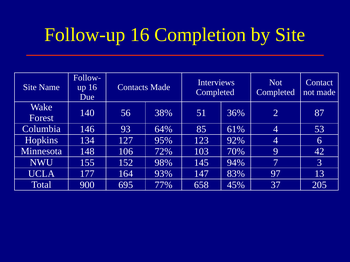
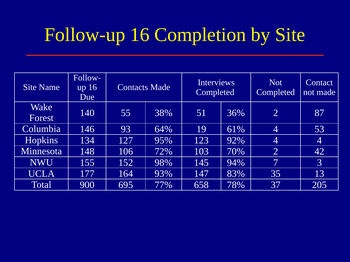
56: 56 -> 55 (126, 113)
85: 85 -> 19 (201, 129)
4 6: 6 -> 4 (319, 141)
70% 9: 9 -> 2 (276, 152)
97: 97 -> 35 (276, 174)
45%: 45% -> 78% (236, 185)
